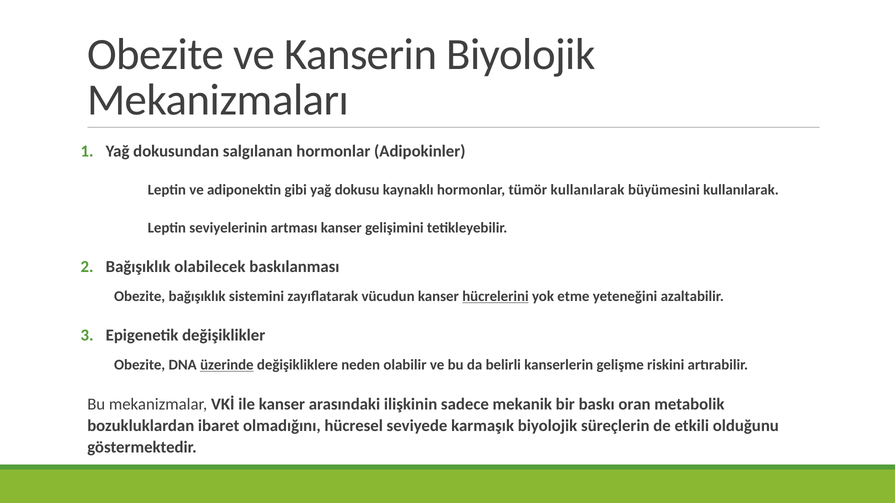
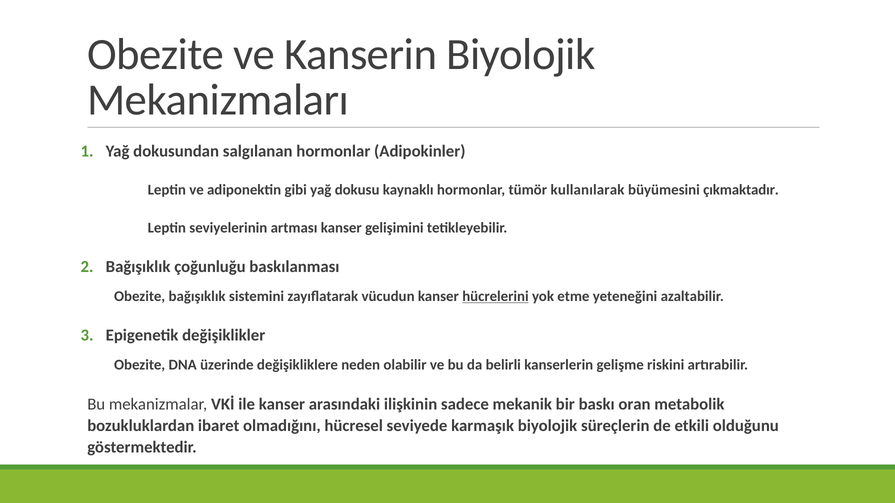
büyümesini kullanılarak: kullanılarak -> çıkmaktadır (741, 190)
olabilecek: olabilecek -> çoğunluğu (210, 267)
üzerinde underline: present -> none (227, 365)
